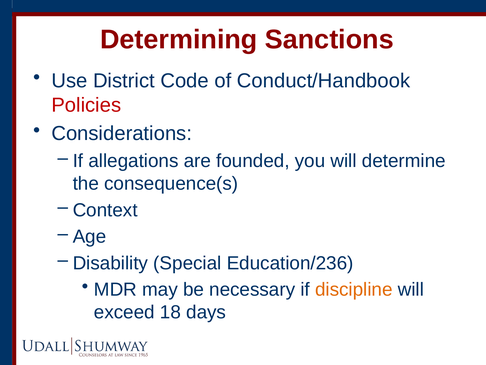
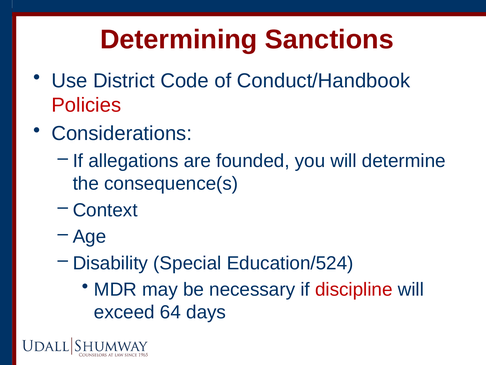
Education/236: Education/236 -> Education/524 (290, 263)
discipline colour: orange -> red (354, 289)
18: 18 -> 64 (170, 312)
